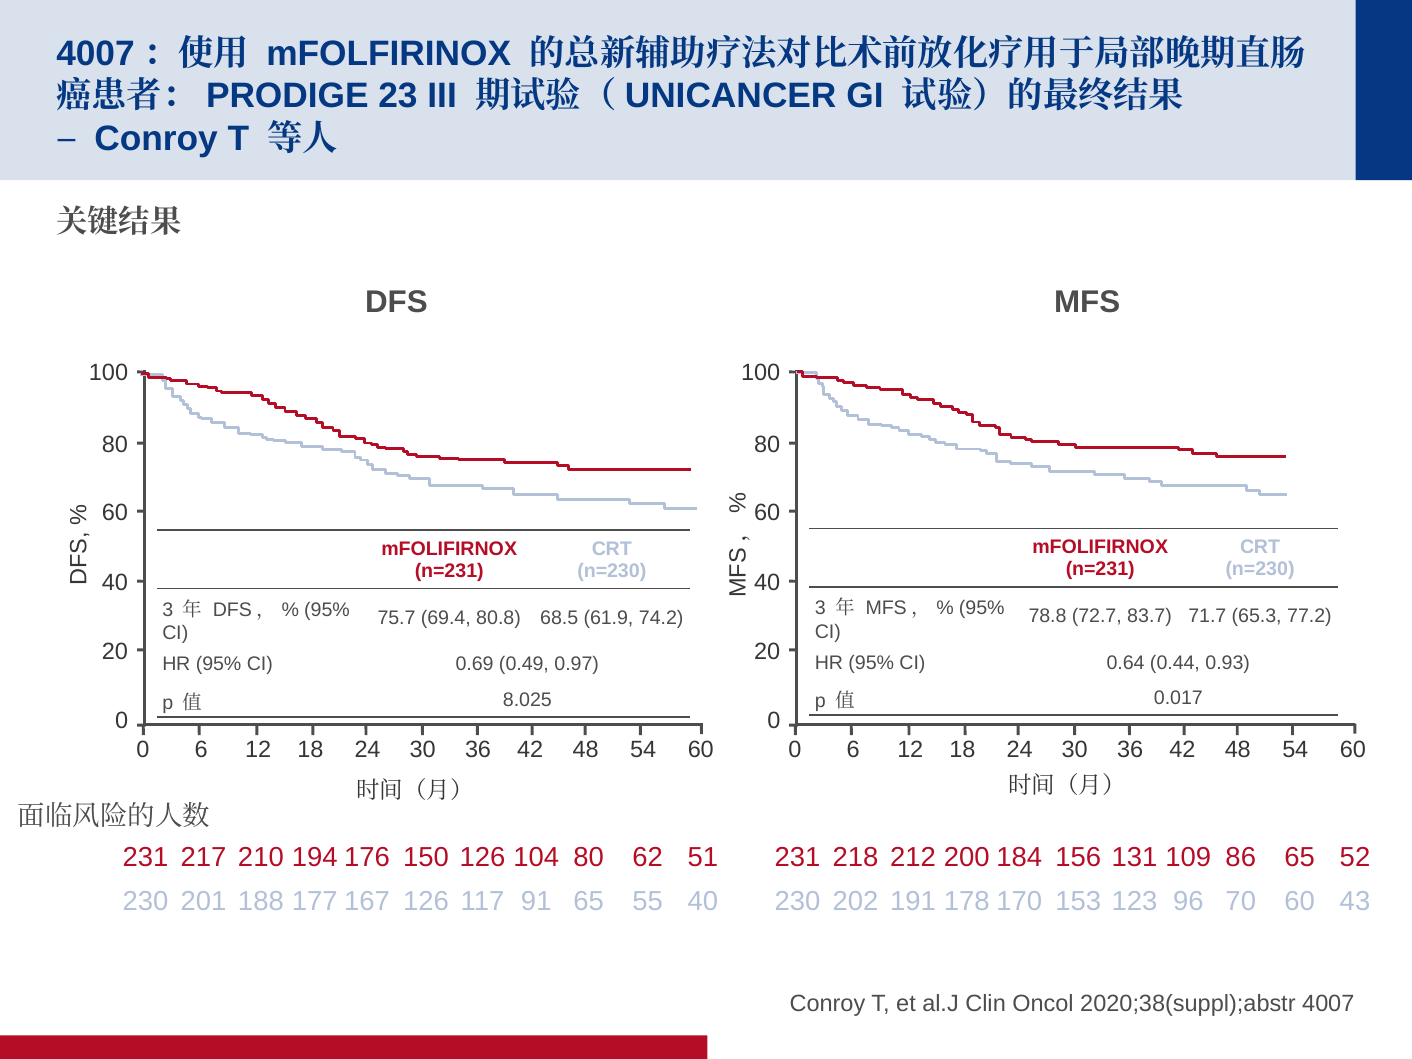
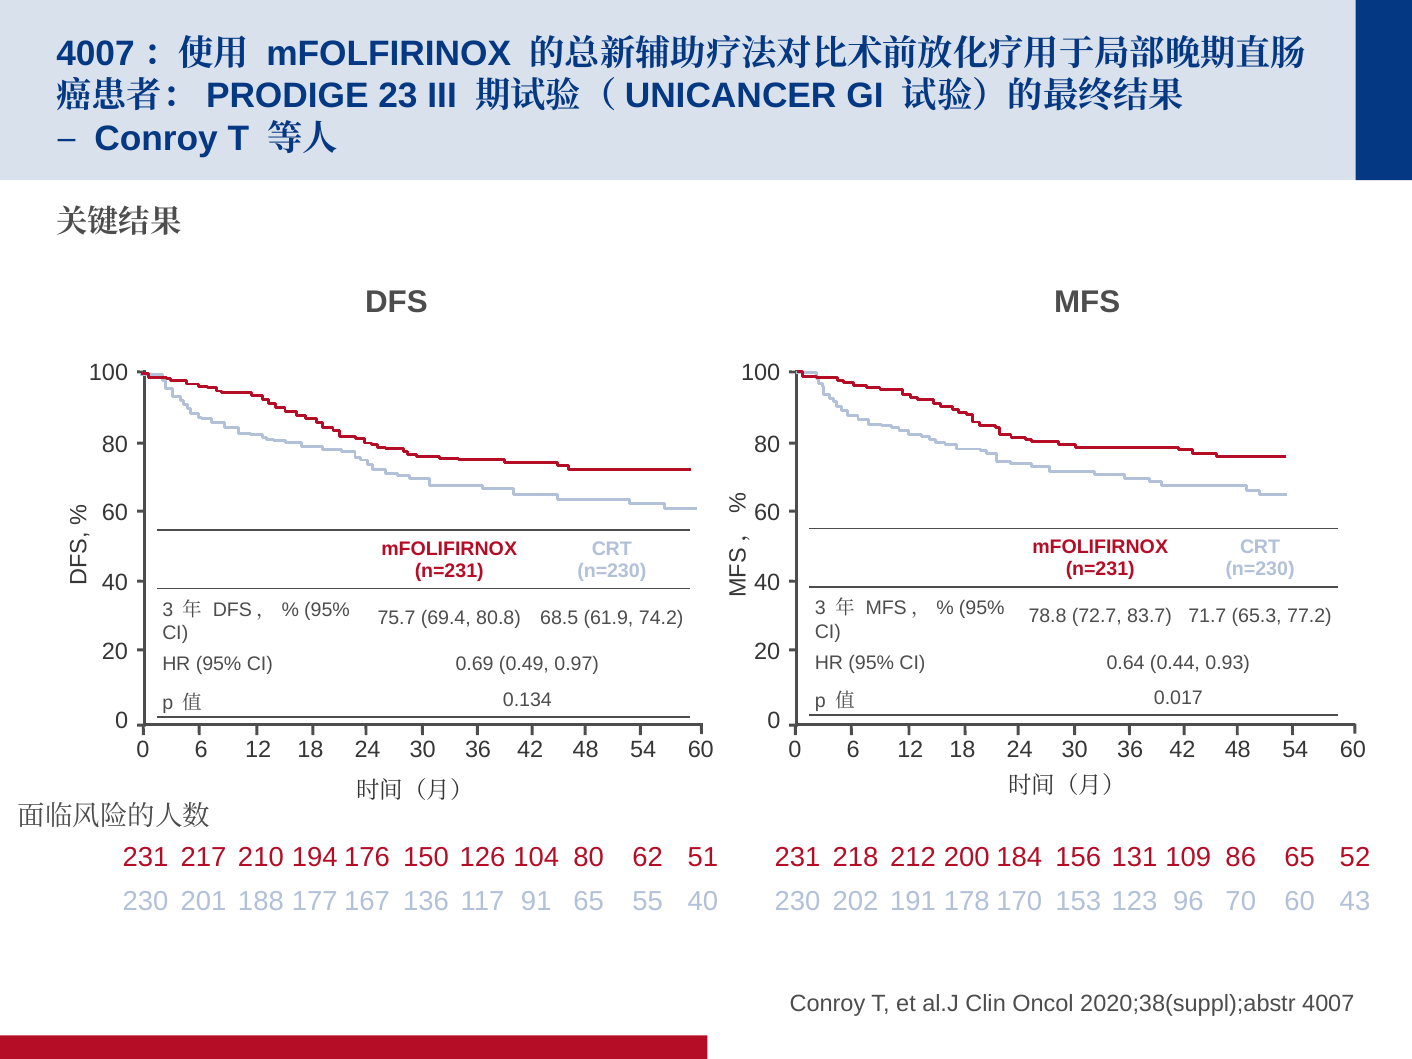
8.025: 8.025 -> 0.134 (527, 700)
126: 126 -> 136 (426, 901)
